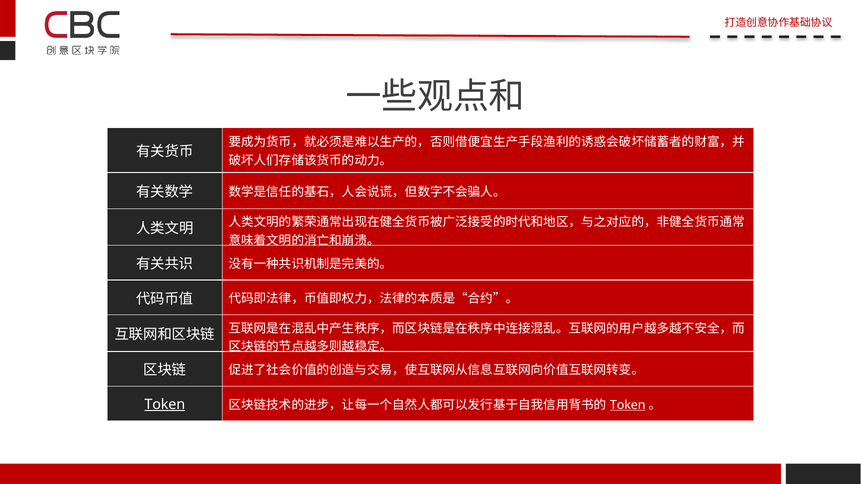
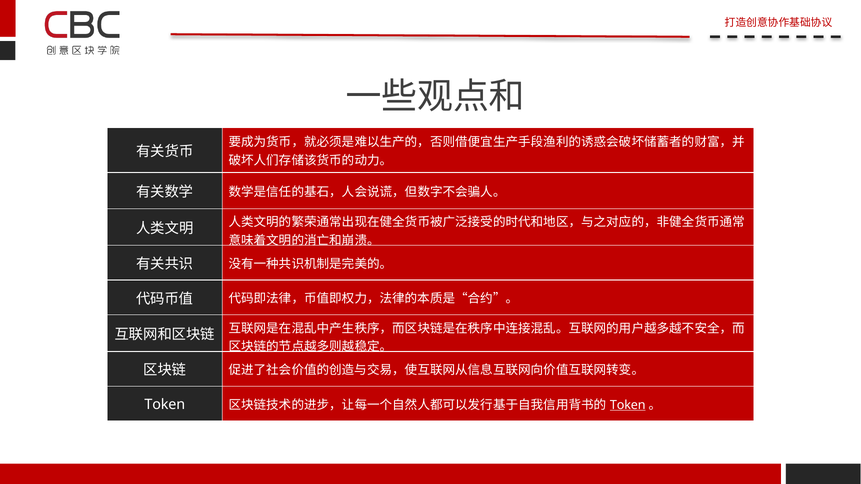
Token underline: present -> none (165, 405)
